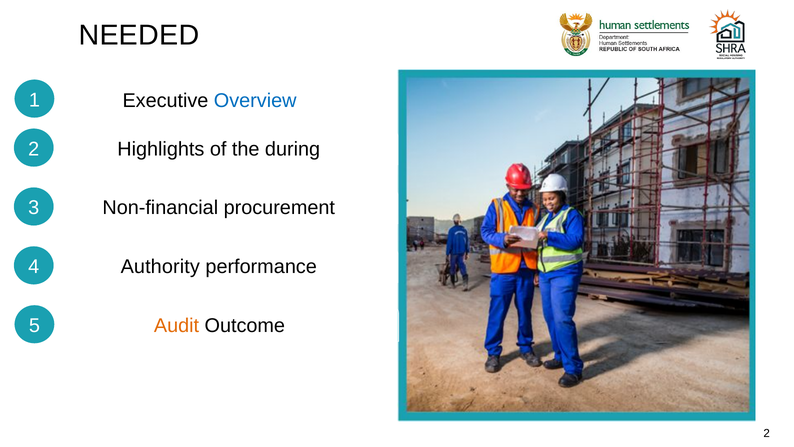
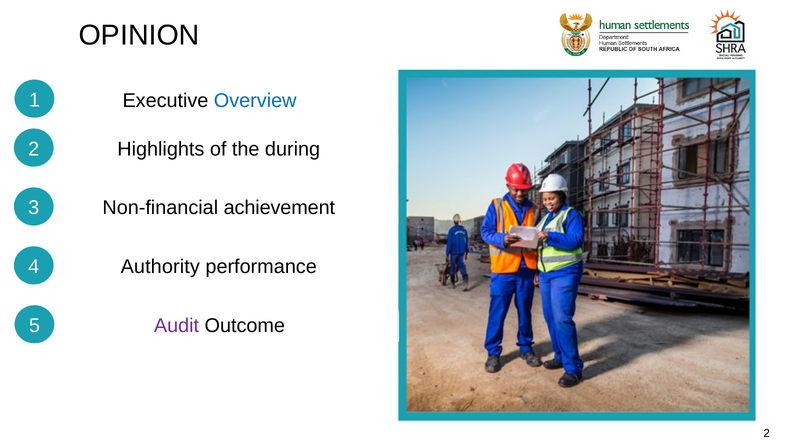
NEEDED: NEEDED -> OPINION (139, 35)
procurement: procurement -> achievement (279, 208)
Audit colour: orange -> purple (177, 325)
